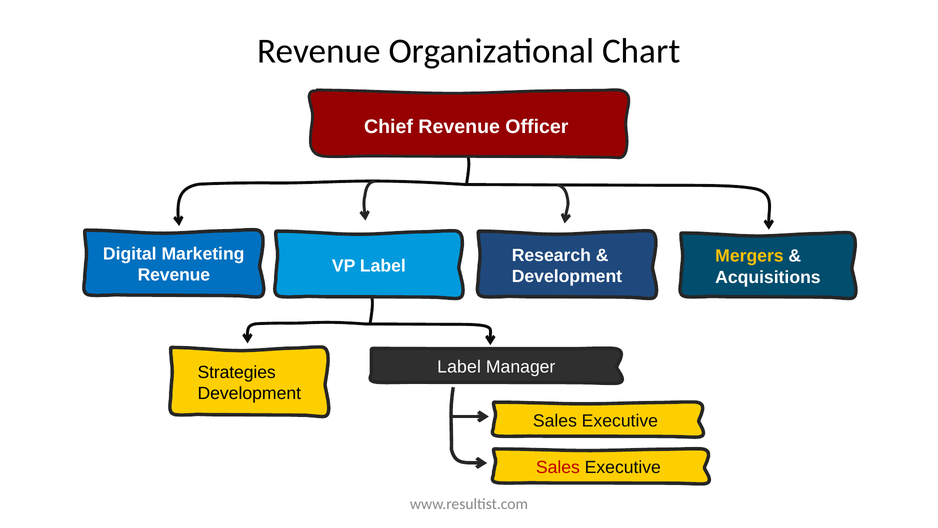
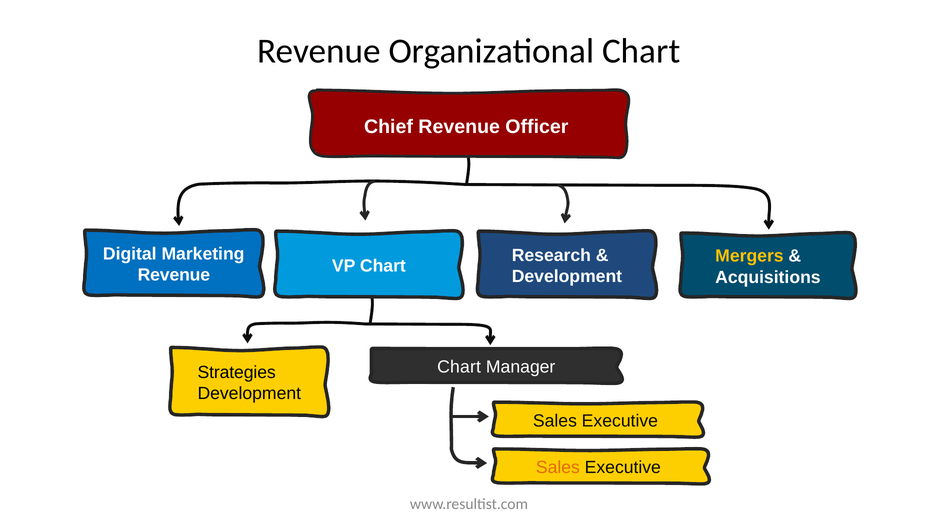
VP Label: Label -> Chart (383, 266)
Label: Label -> Chart (459, 367)
Sales colour: red -> orange (558, 467)
